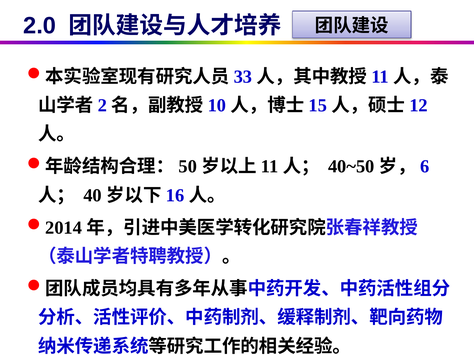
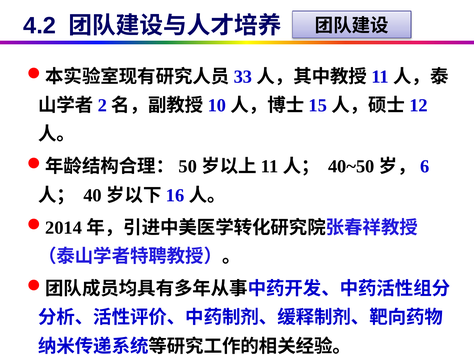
2.0: 2.0 -> 4.2 (40, 26)
